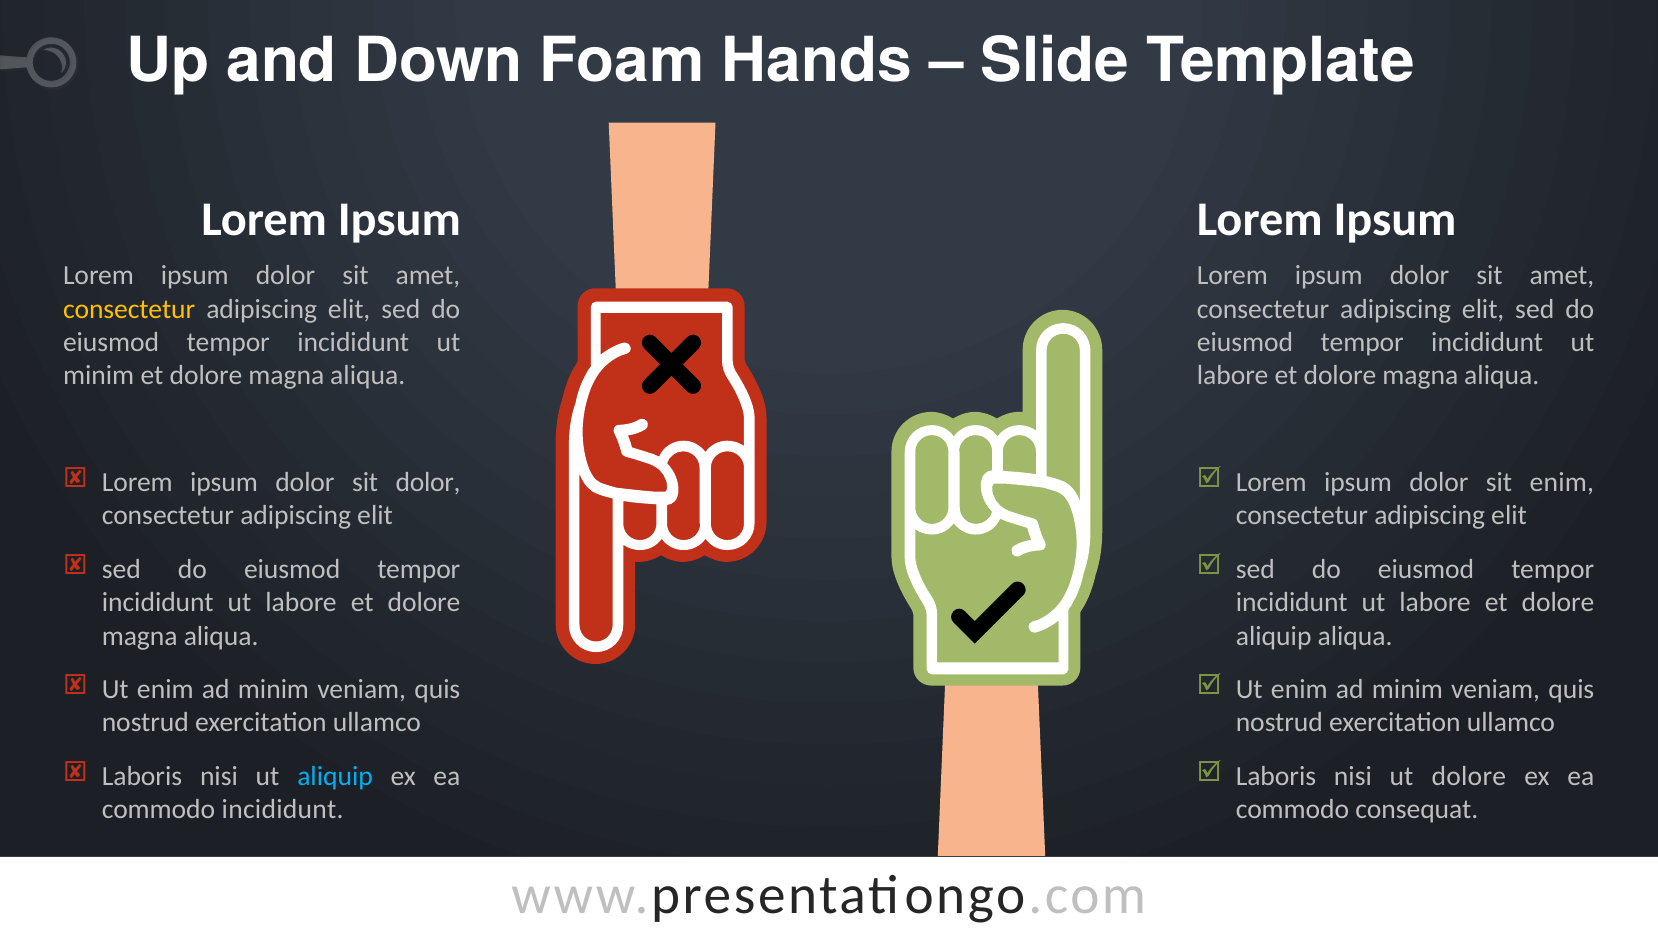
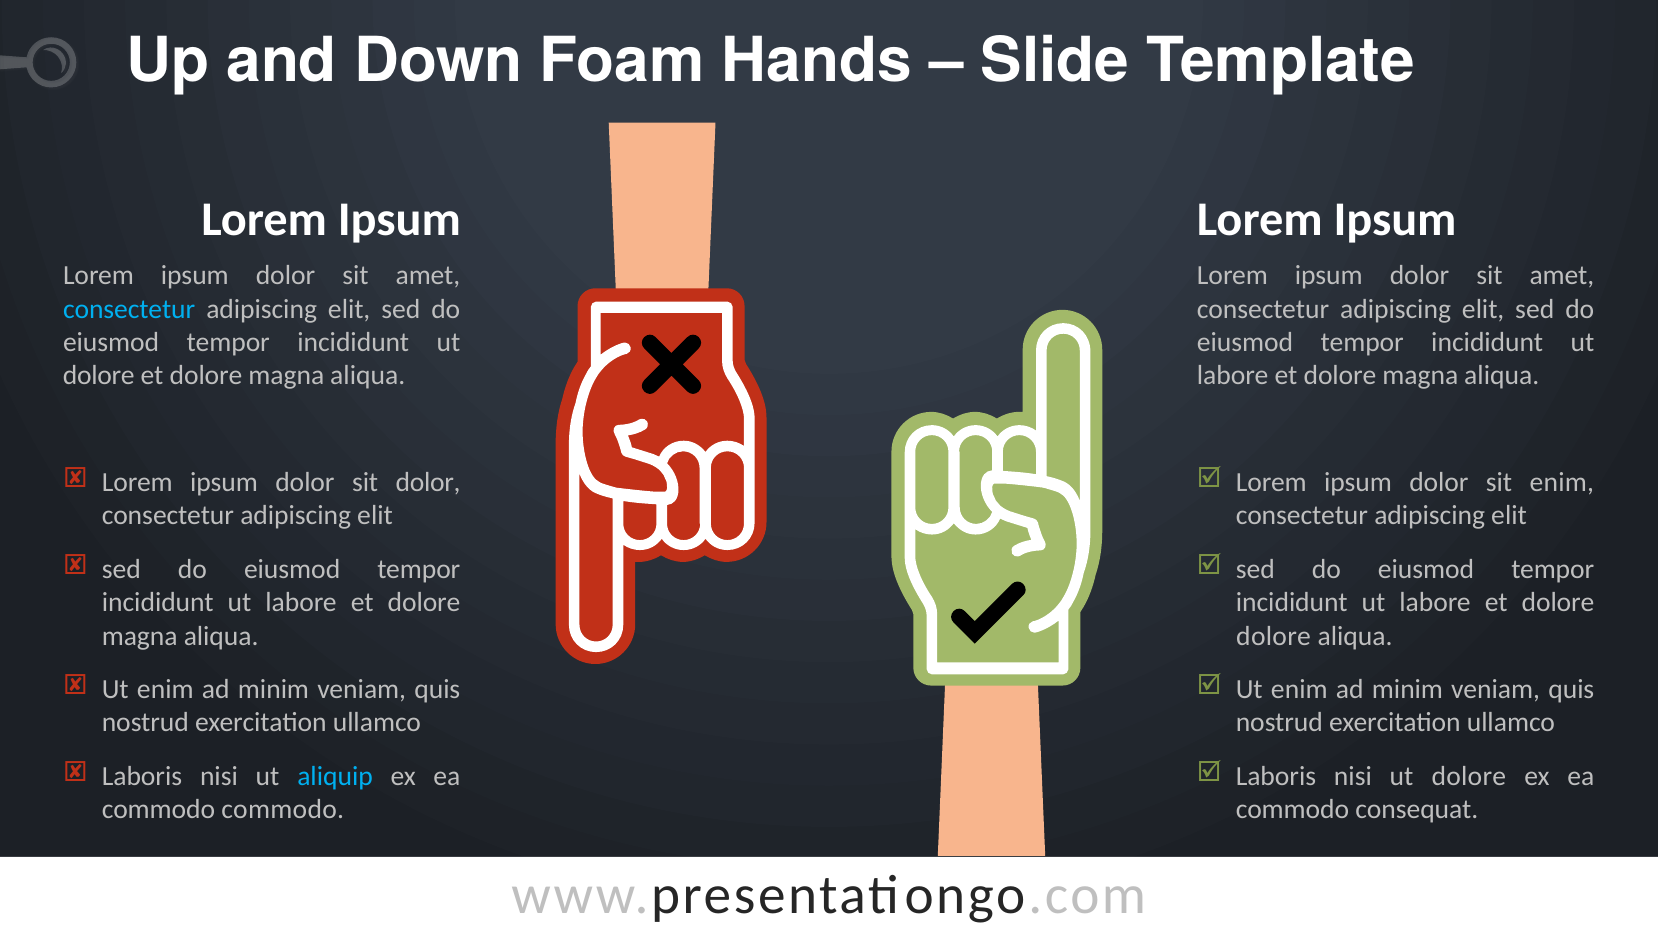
consectetur colour: yellow -> light blue (129, 309)
minim: minim -> dolore (99, 375)
aliquip: aliquip -> dolore (1274, 636)
commodo incididunt: incididunt -> commodo (283, 810)
